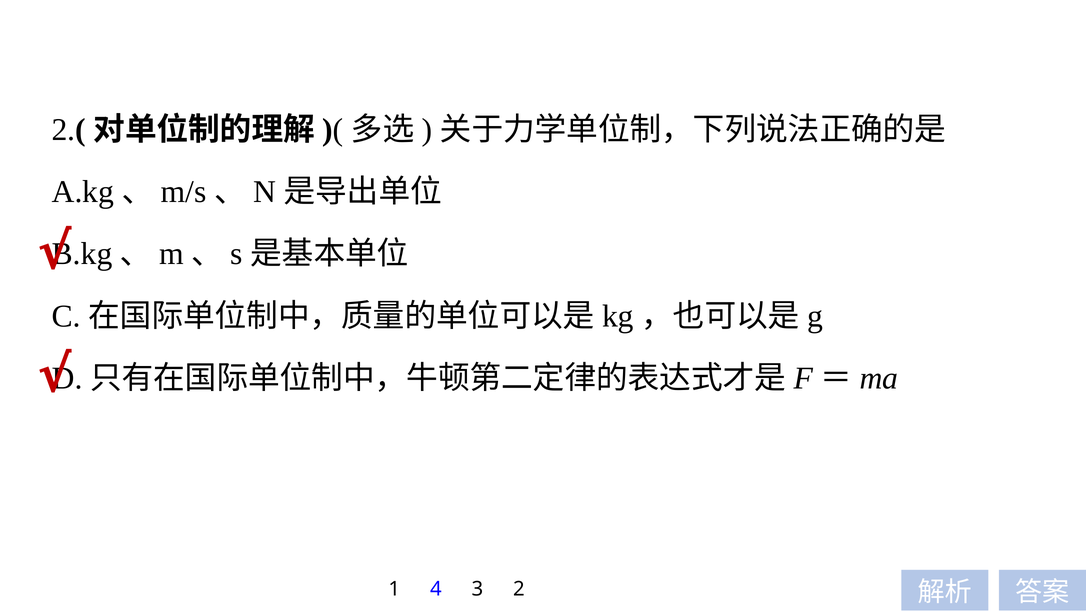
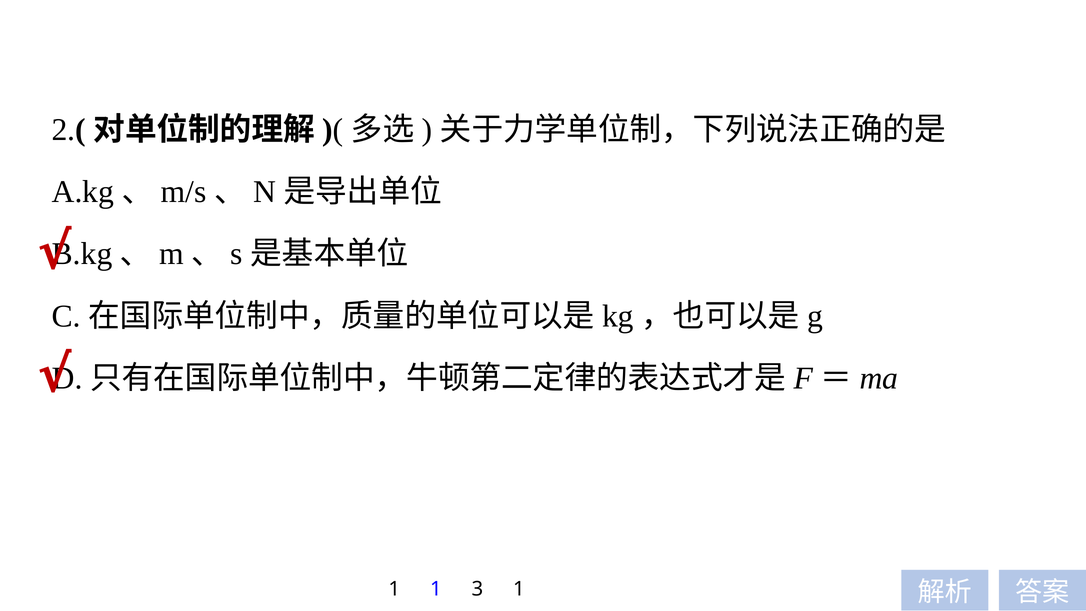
1 4: 4 -> 1 (436, 589)
3 2: 2 -> 1 (519, 589)
